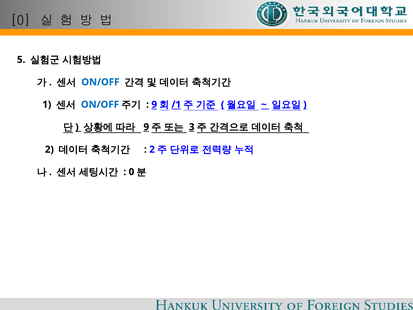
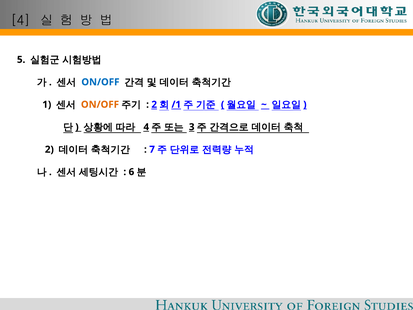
0: 0 -> 4 (20, 21)
ON/OFF colour: blue -> orange (100, 104)
9: 9 -> 2 (154, 104)
9: 9 -> 4 (146, 127)
2: 2 -> 7 (152, 149)
0: 0 -> 6 (131, 172)
